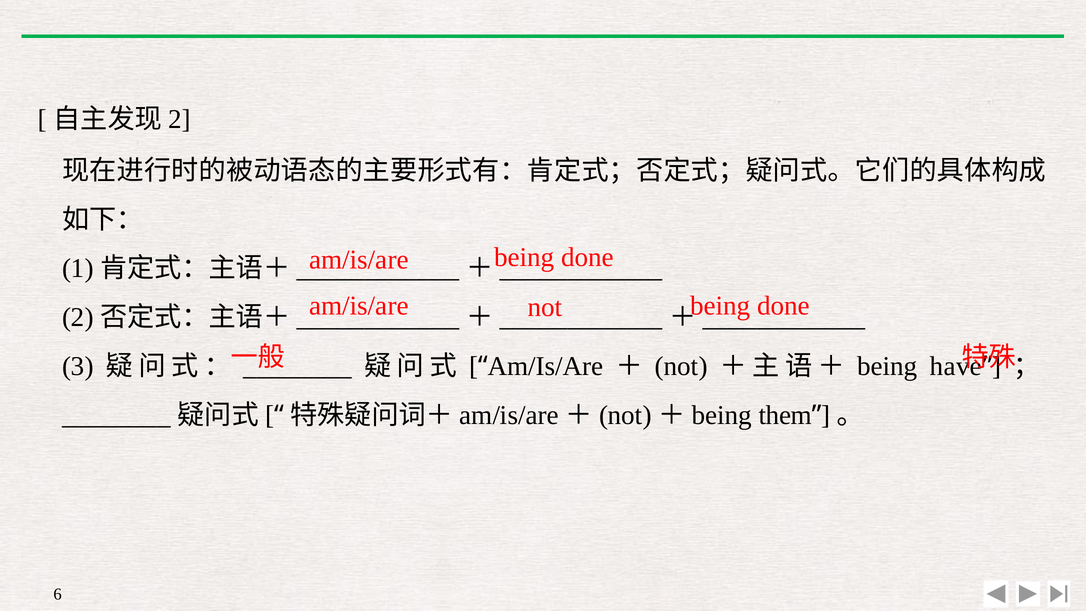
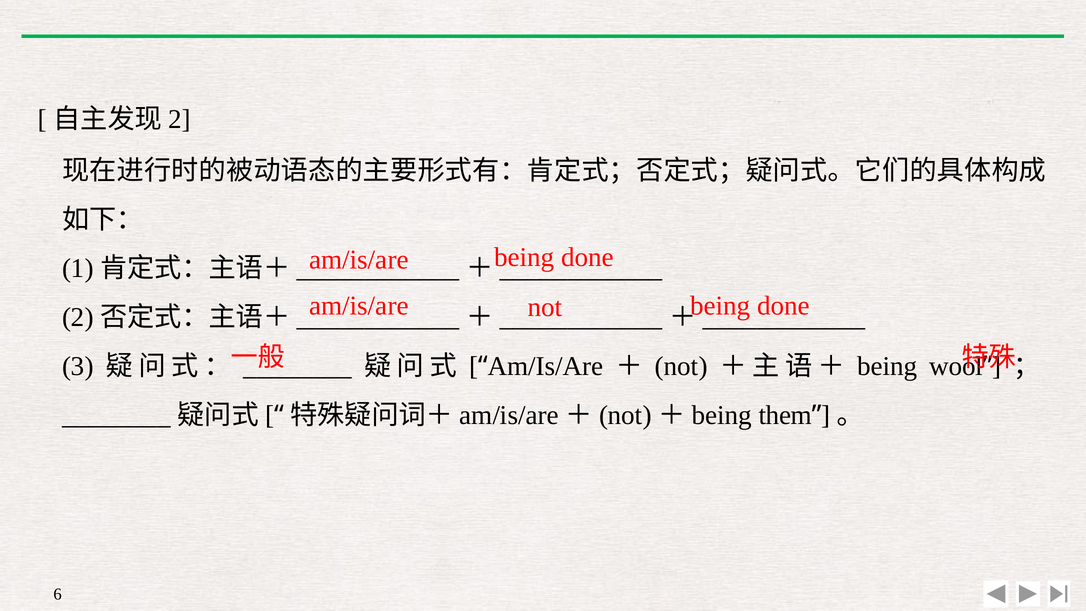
have: have -> wool (956, 366)
